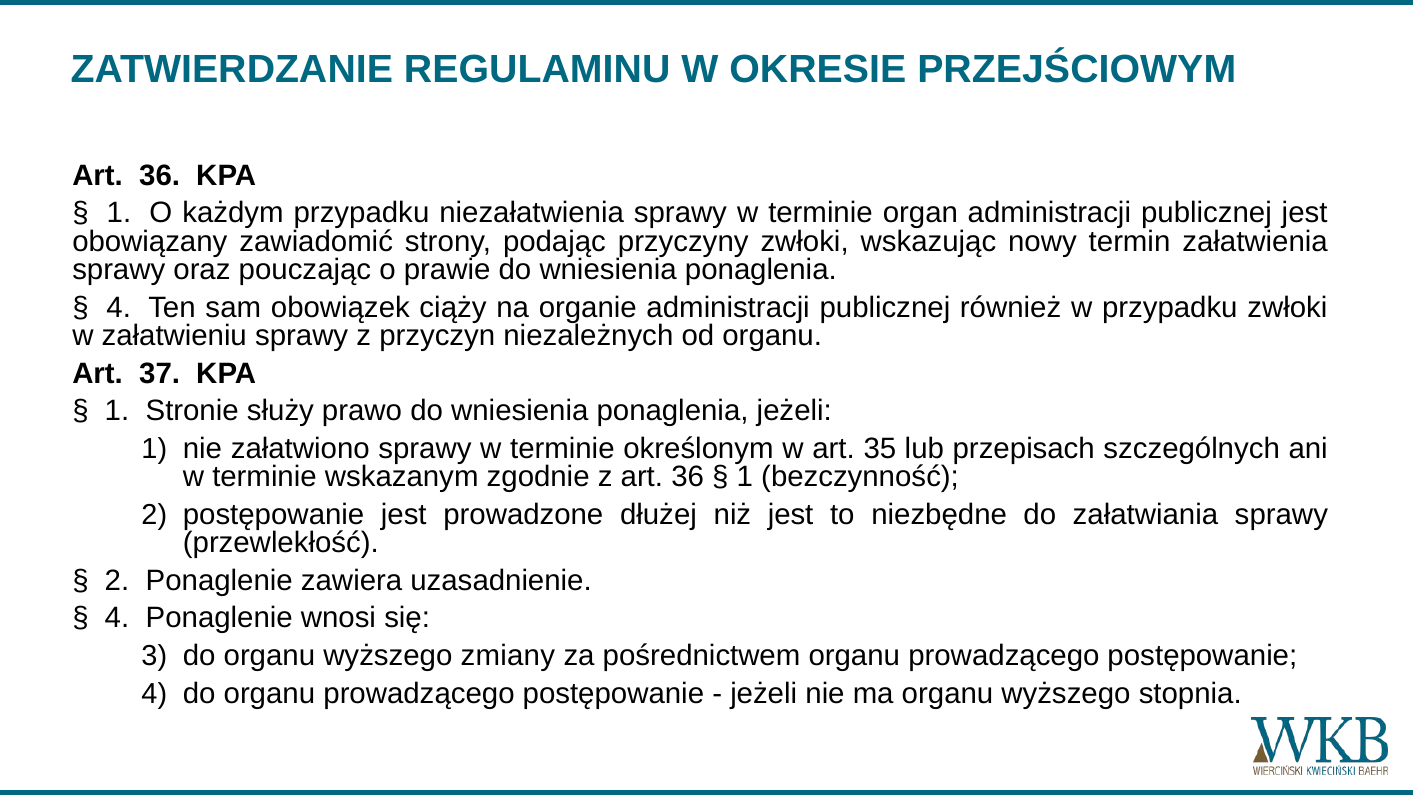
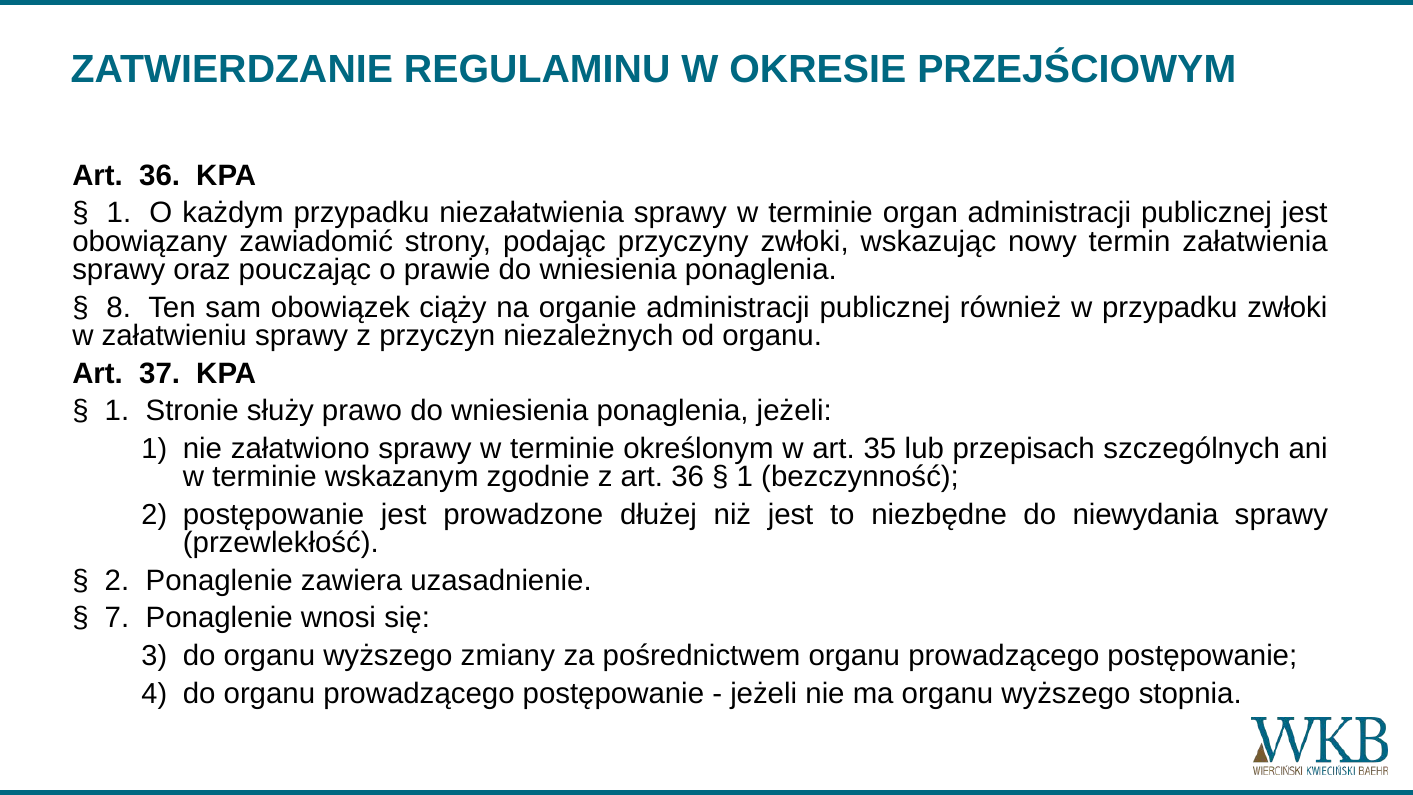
4: 4 -> 8 (119, 307)
załatwiania: załatwiania -> niewydania (1146, 514)
4: 4 -> 7 (117, 618)
